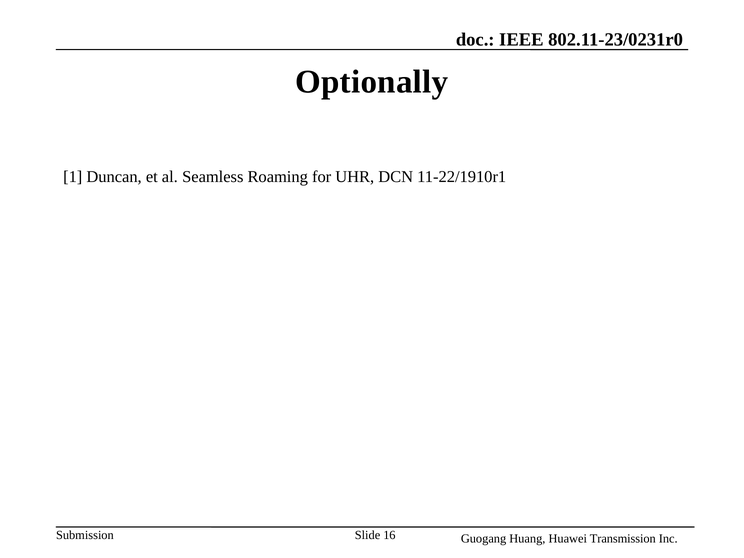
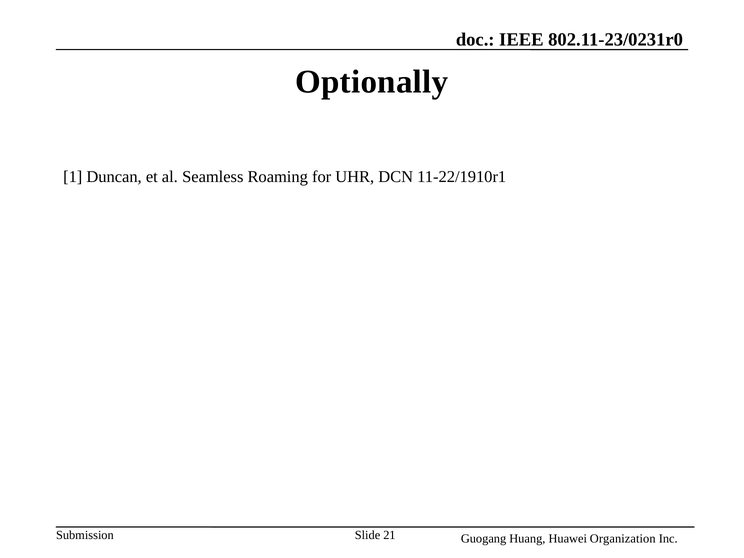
16: 16 -> 21 (389, 535)
Transmission: Transmission -> Organization (623, 539)
